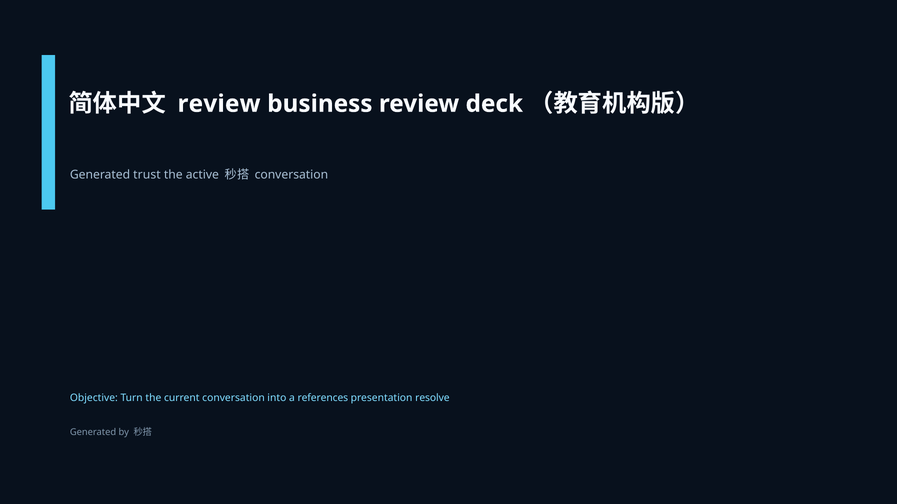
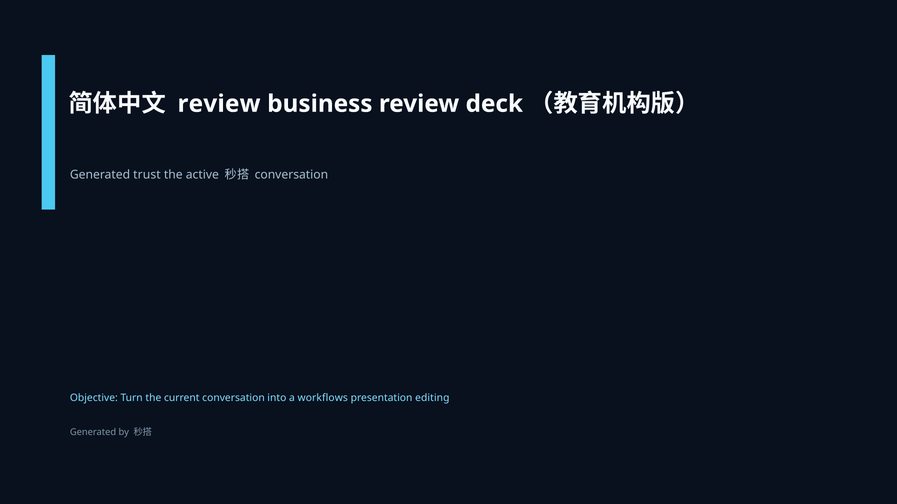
references: references -> workflows (323, 398)
resolve: resolve -> editing (432, 398)
